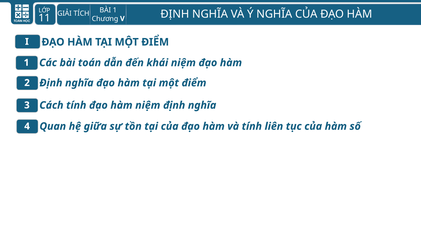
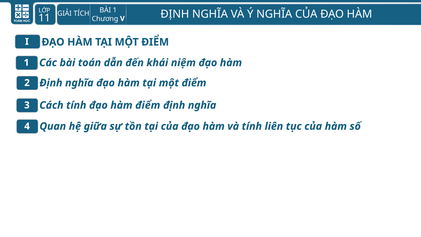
hàm niệm: niệm -> điểm (148, 105)
